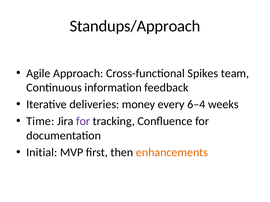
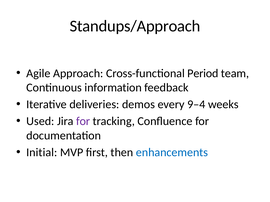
Spikes: Spikes -> Period (203, 73)
money: money -> demos (138, 105)
6–4: 6–4 -> 9–4 (196, 105)
Time: Time -> Used (40, 121)
enhancements colour: orange -> blue (172, 153)
